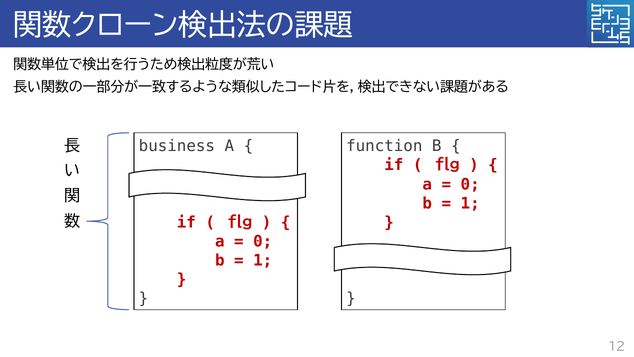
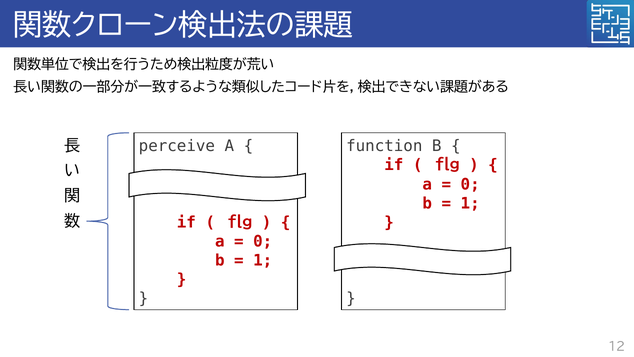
business: business -> perceive (177, 146)
